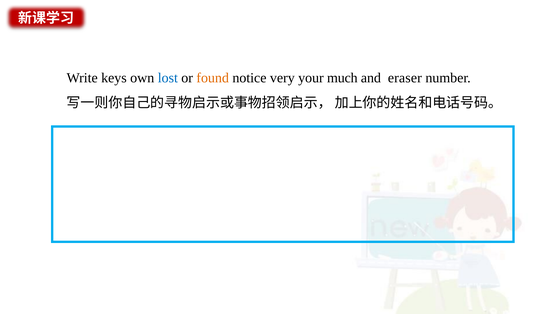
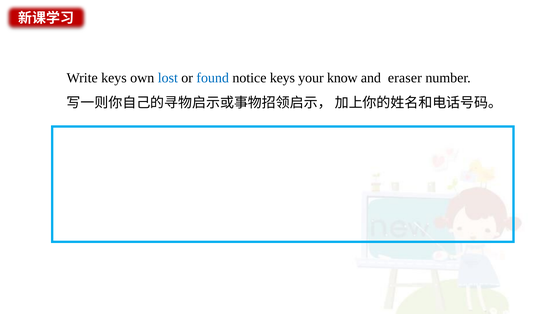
found colour: orange -> blue (213, 78)
notice very: very -> keys (282, 78)
much: much -> know (342, 78)
